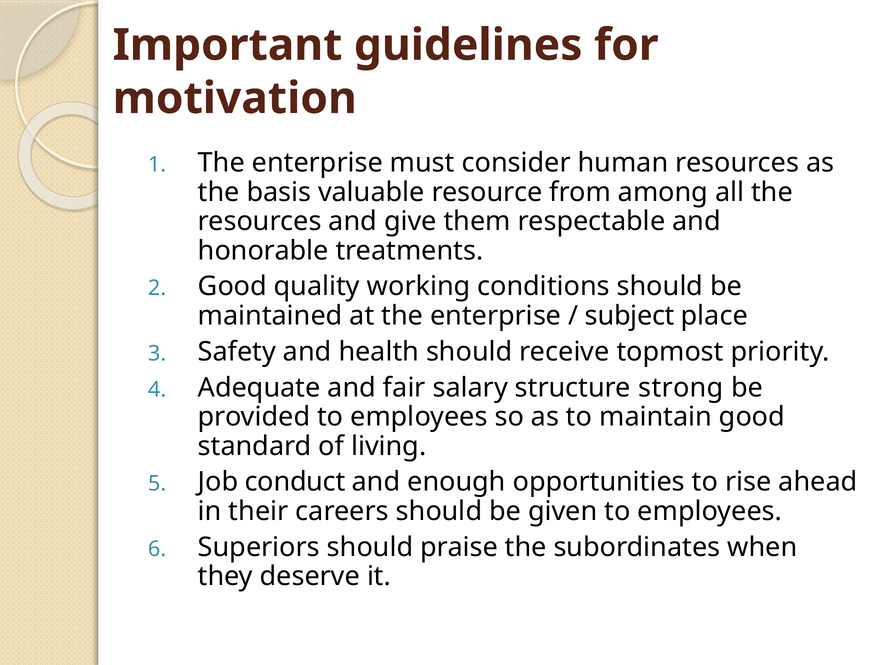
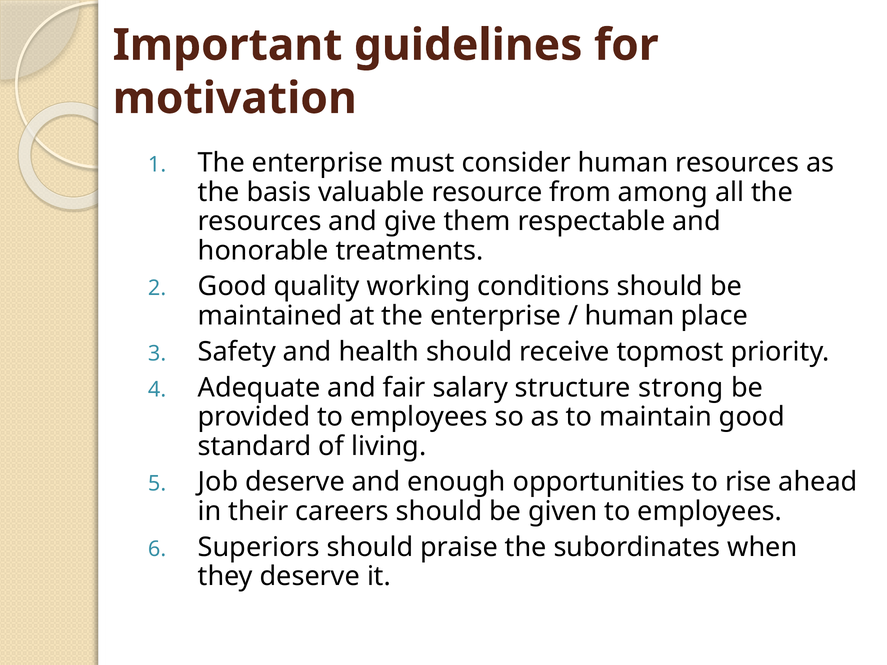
subject: subject -> human (630, 316)
Job conduct: conduct -> deserve (295, 482)
